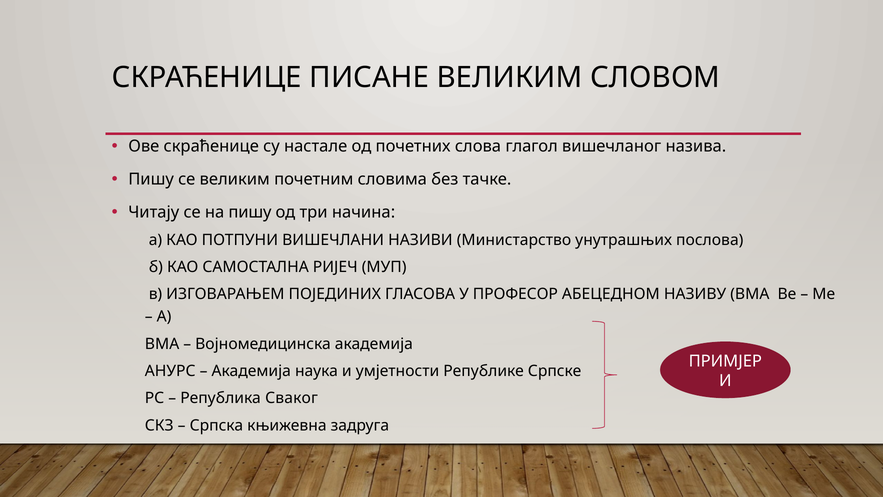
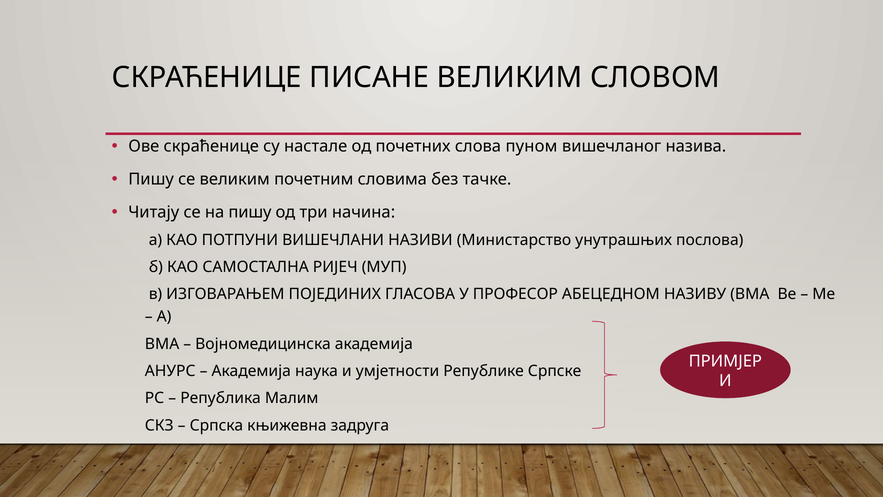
глагол: глагол -> пуном (531, 146)
Сваког: Сваког -> Малим (292, 398)
